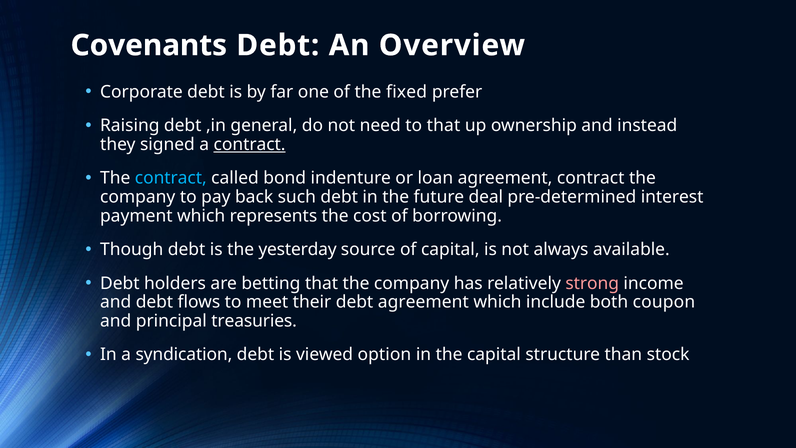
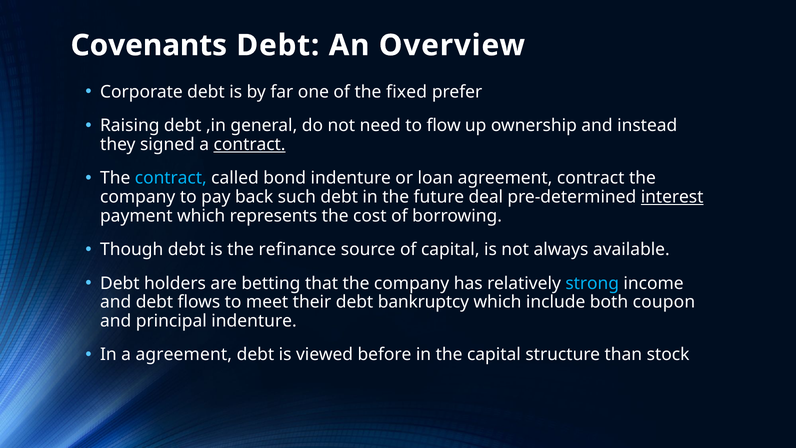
to that: that -> flow (444, 126)
interest underline: none -> present (672, 197)
yesterday: yesterday -> refinance (297, 250)
strong colour: pink -> light blue (592, 283)
debt agreement: agreement -> bankruptcy (423, 302)
principal treasuries: treasuries -> indenture (254, 321)
a syndication: syndication -> agreement (184, 355)
option: option -> before (384, 355)
